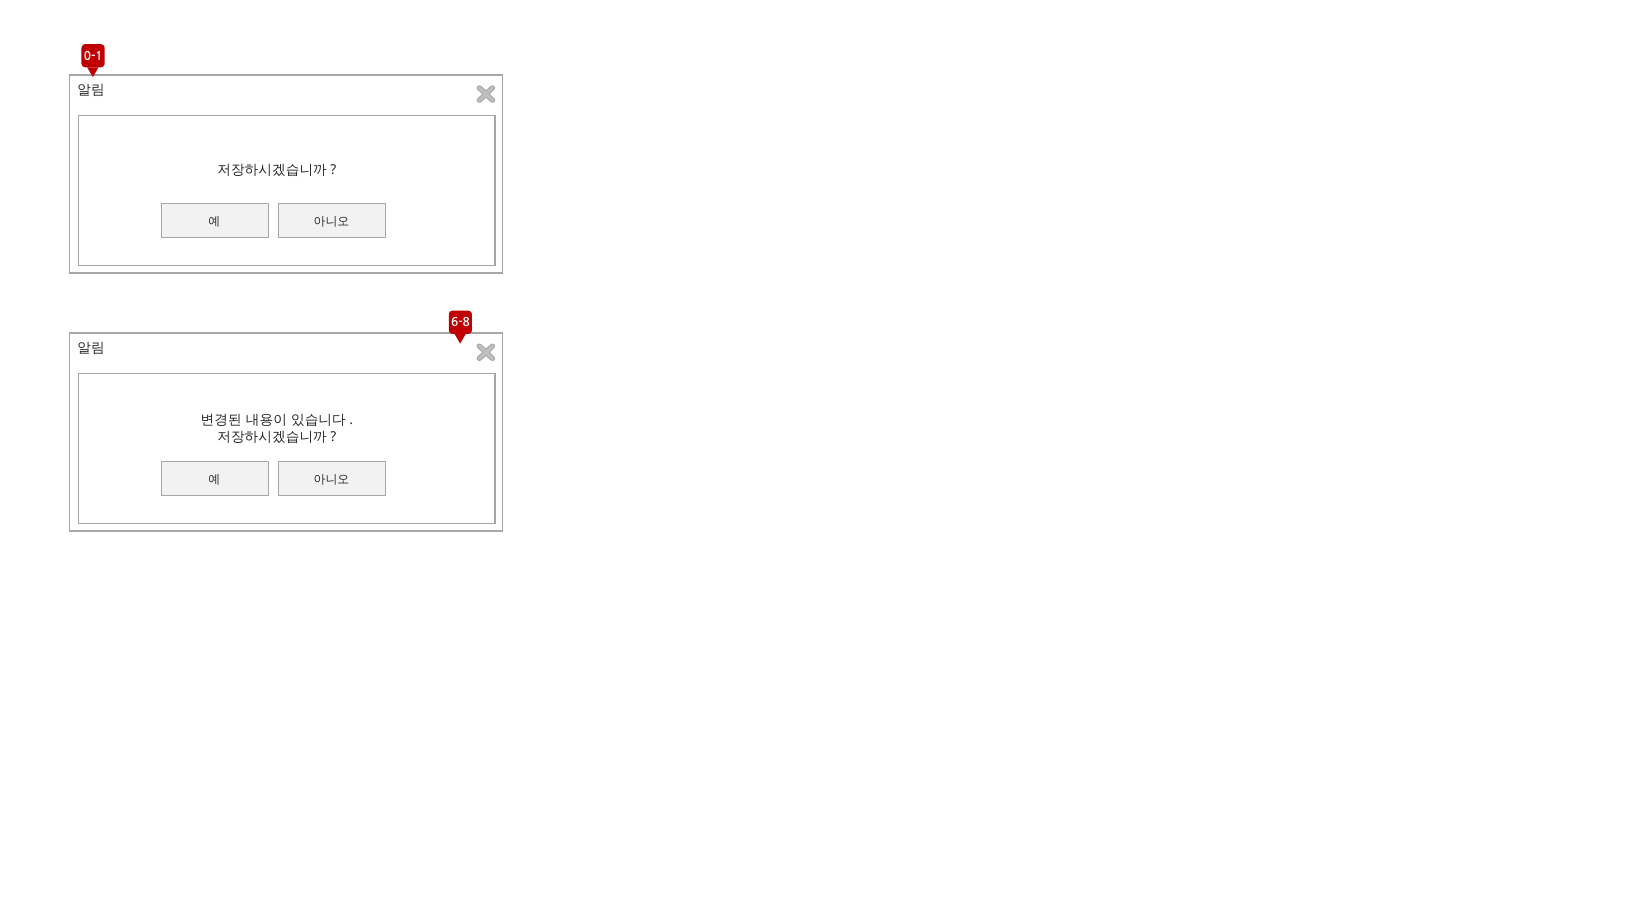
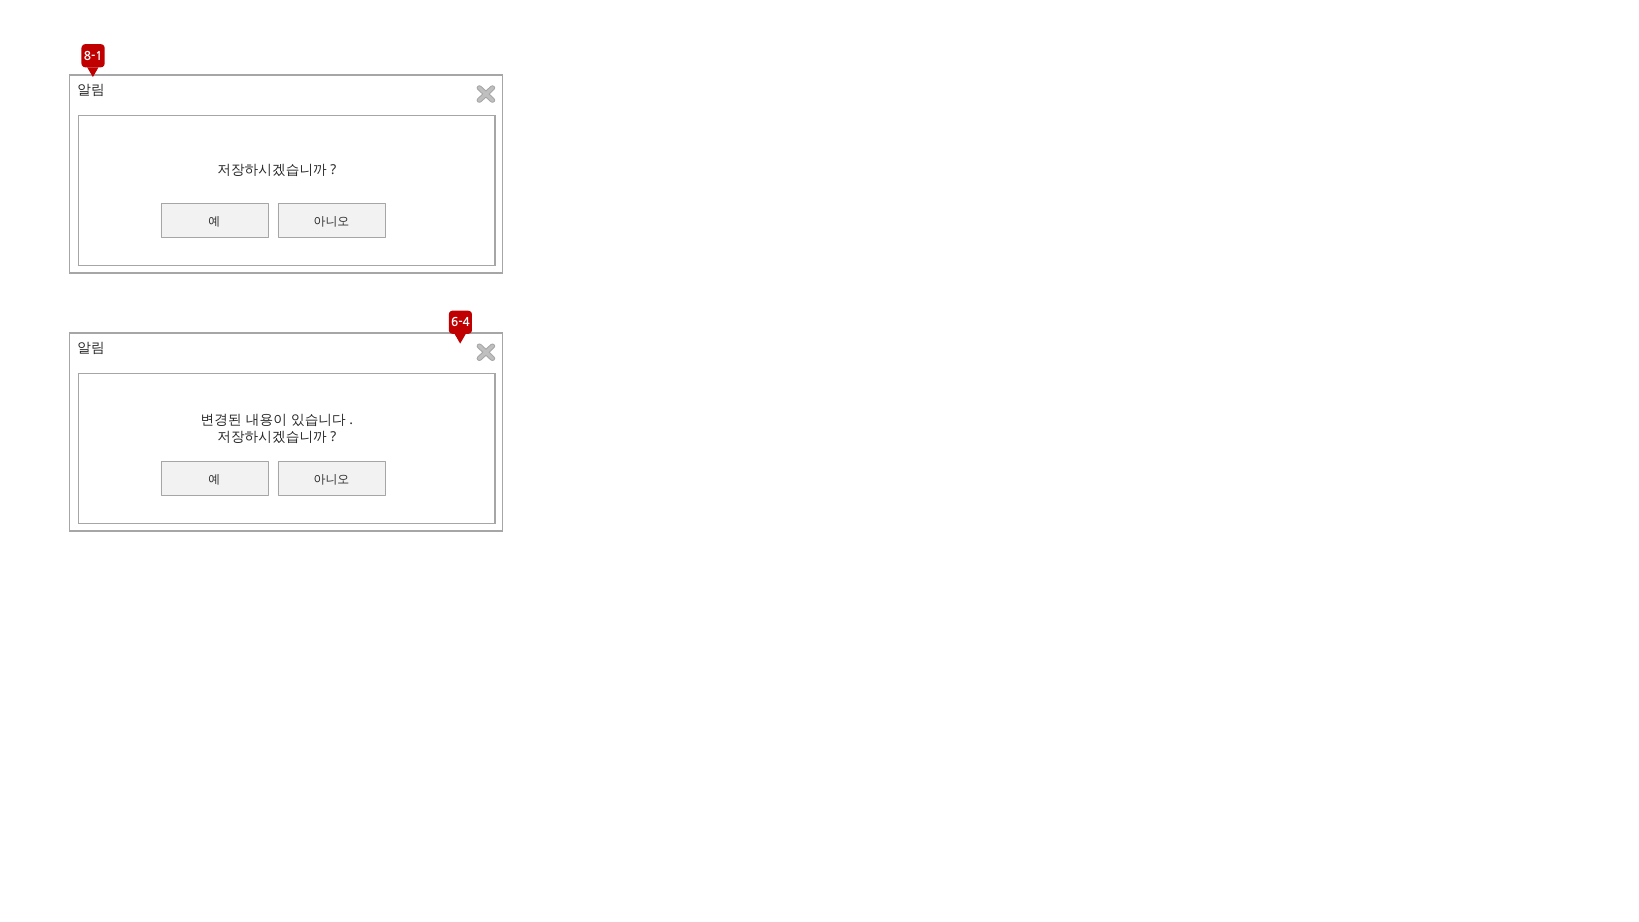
0-1: 0-1 -> 8-1 (93, 56)
6-8: 6-8 -> 6-4 (461, 323)
